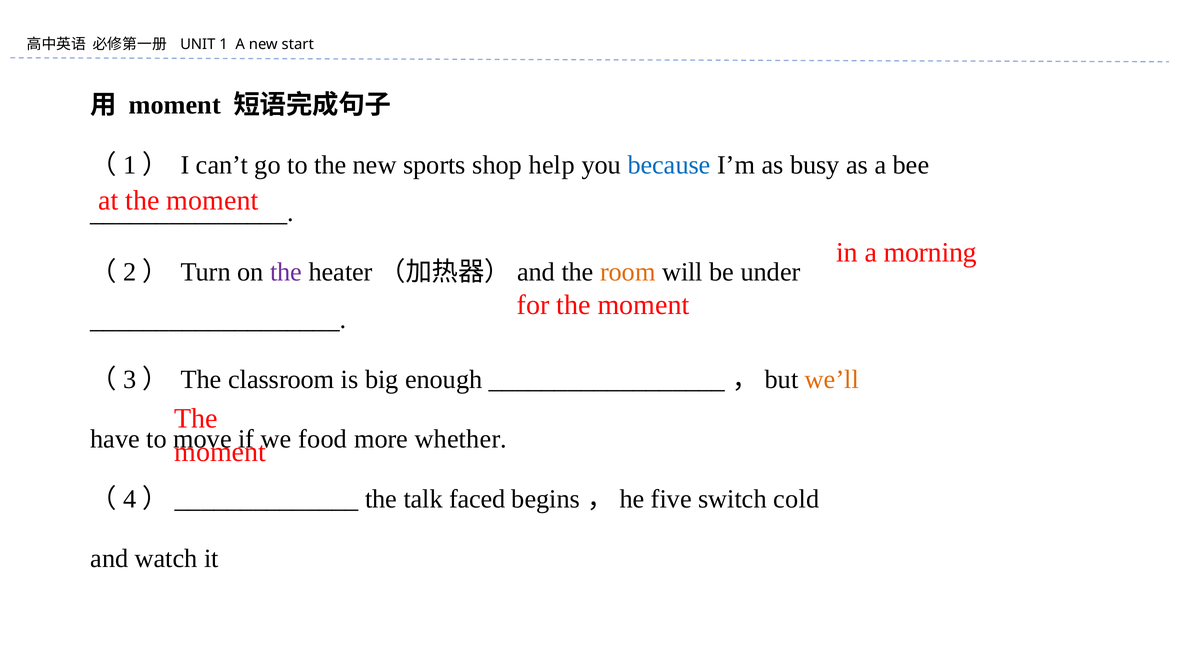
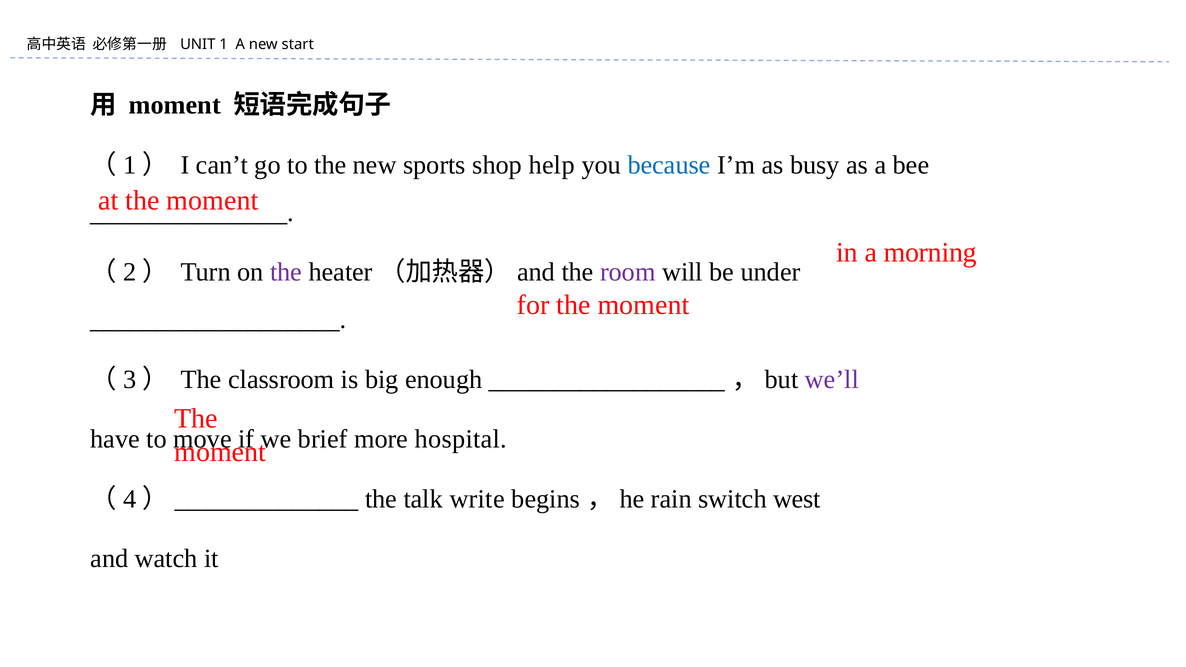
room colour: orange -> purple (628, 272)
we’ll colour: orange -> purple (832, 379)
food: food -> brief (323, 439)
whether: whether -> hospital (461, 439)
faced: faced -> write (477, 499)
five: five -> rain (671, 499)
cold: cold -> west (797, 499)
